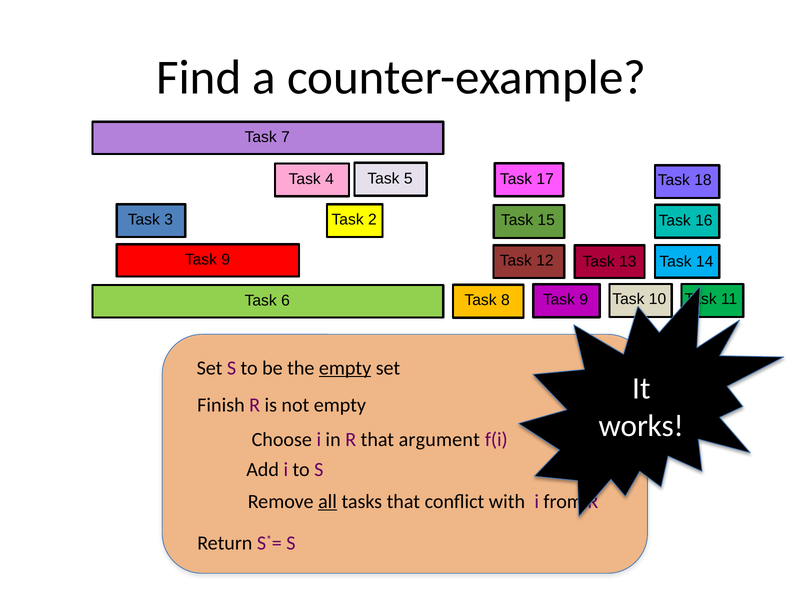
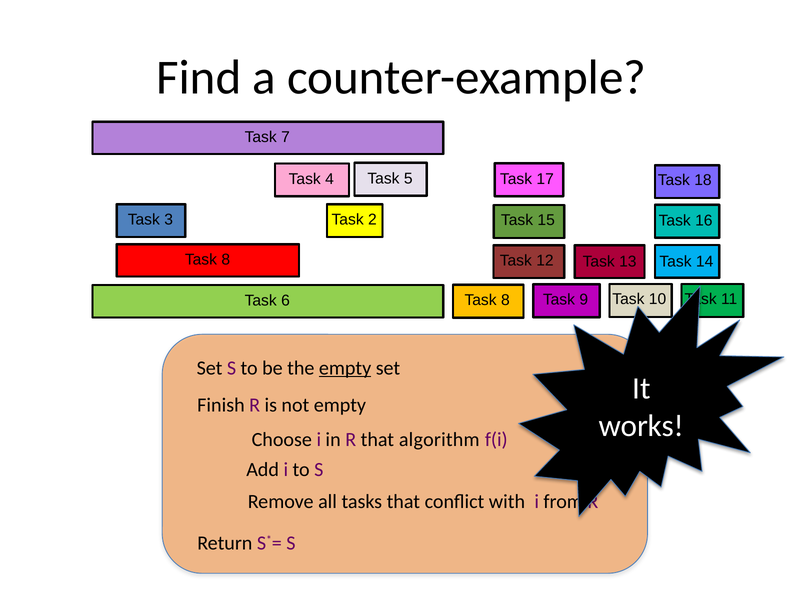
9: 9 -> 8 (226, 260)
argument: argument -> algorithm (439, 440)
all underline: present -> none (328, 502)
